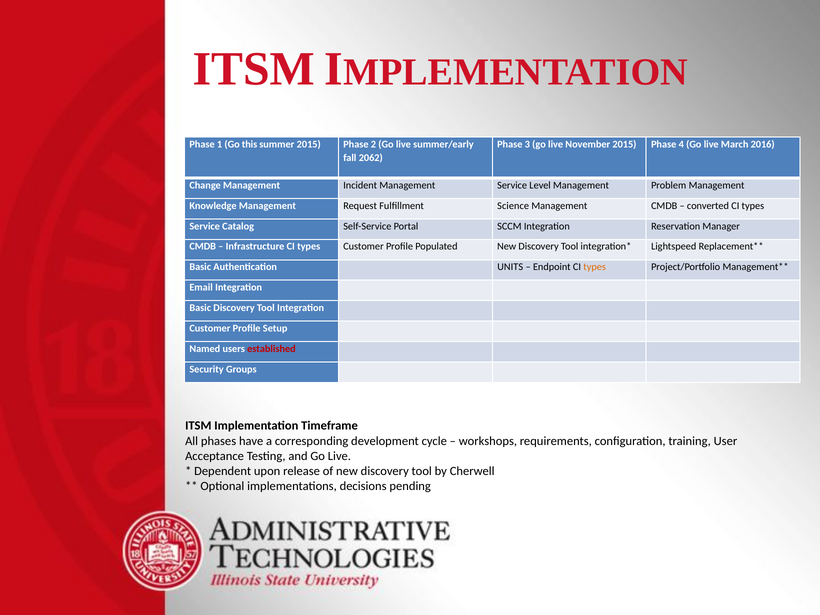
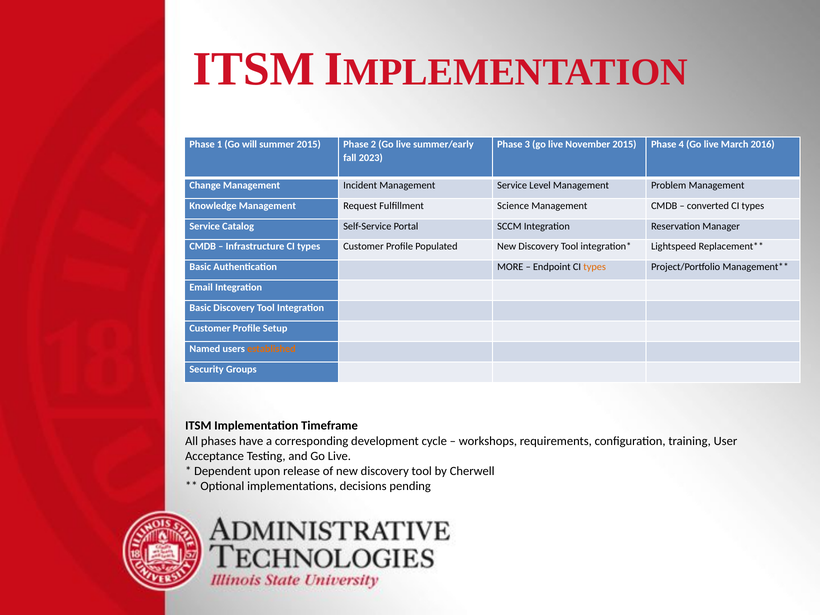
this: this -> will (250, 144)
2062: 2062 -> 2023 (371, 158)
UNITS: UNITS -> MORE (510, 267)
established colour: red -> orange (271, 349)
